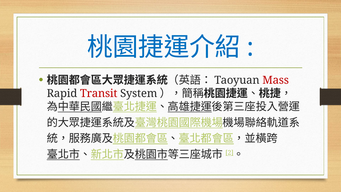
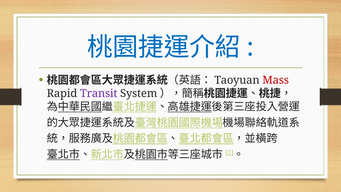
Transit colour: red -> purple (99, 93)
